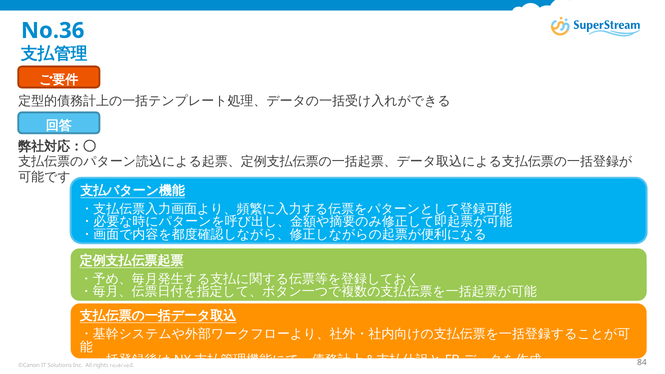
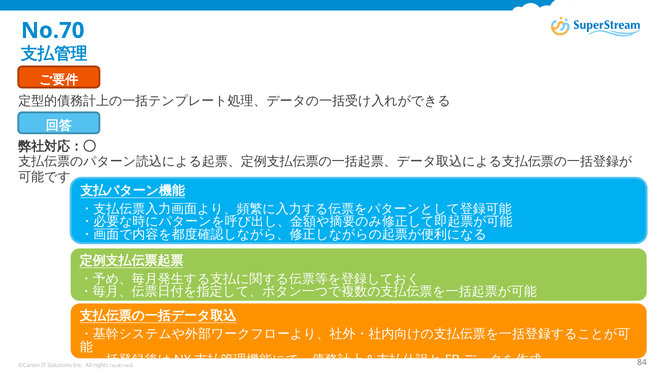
No.36: No.36 -> No.70 (53, 31)
